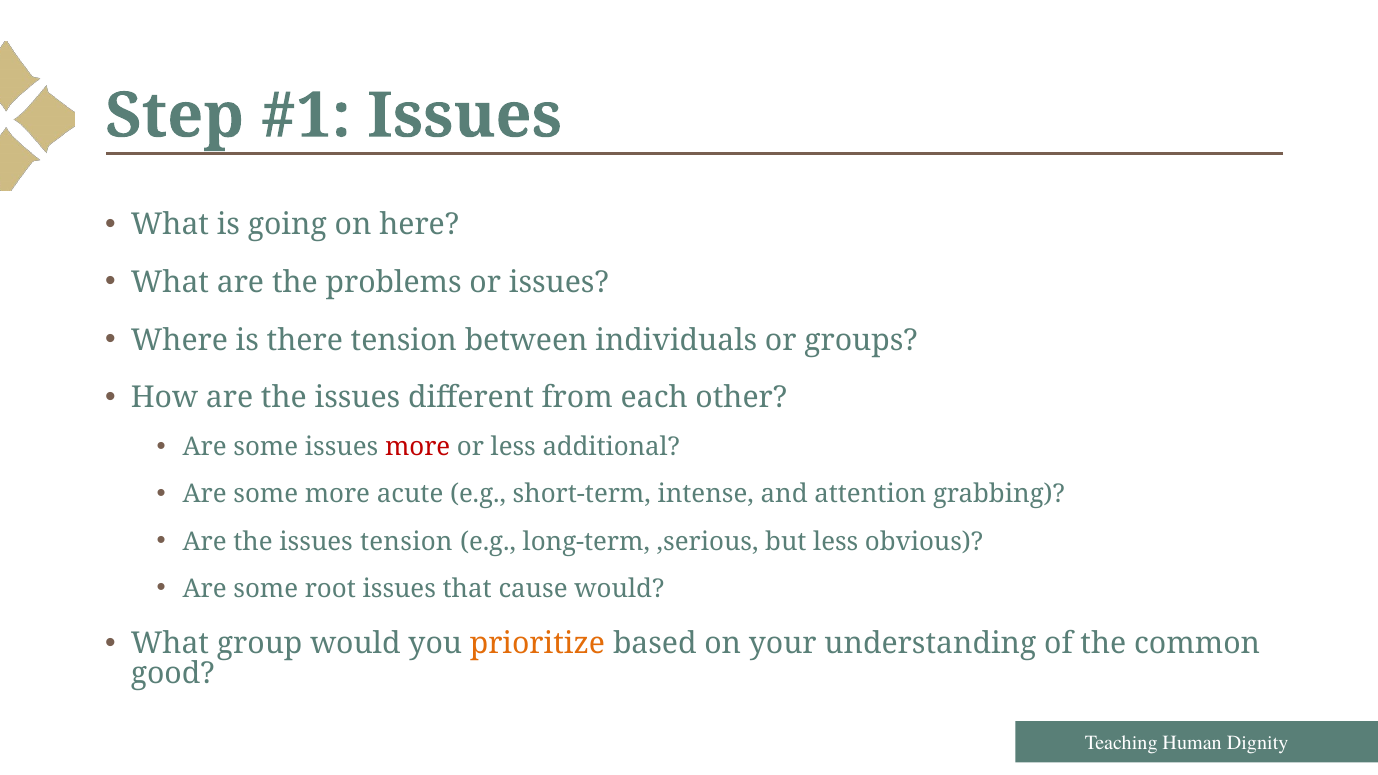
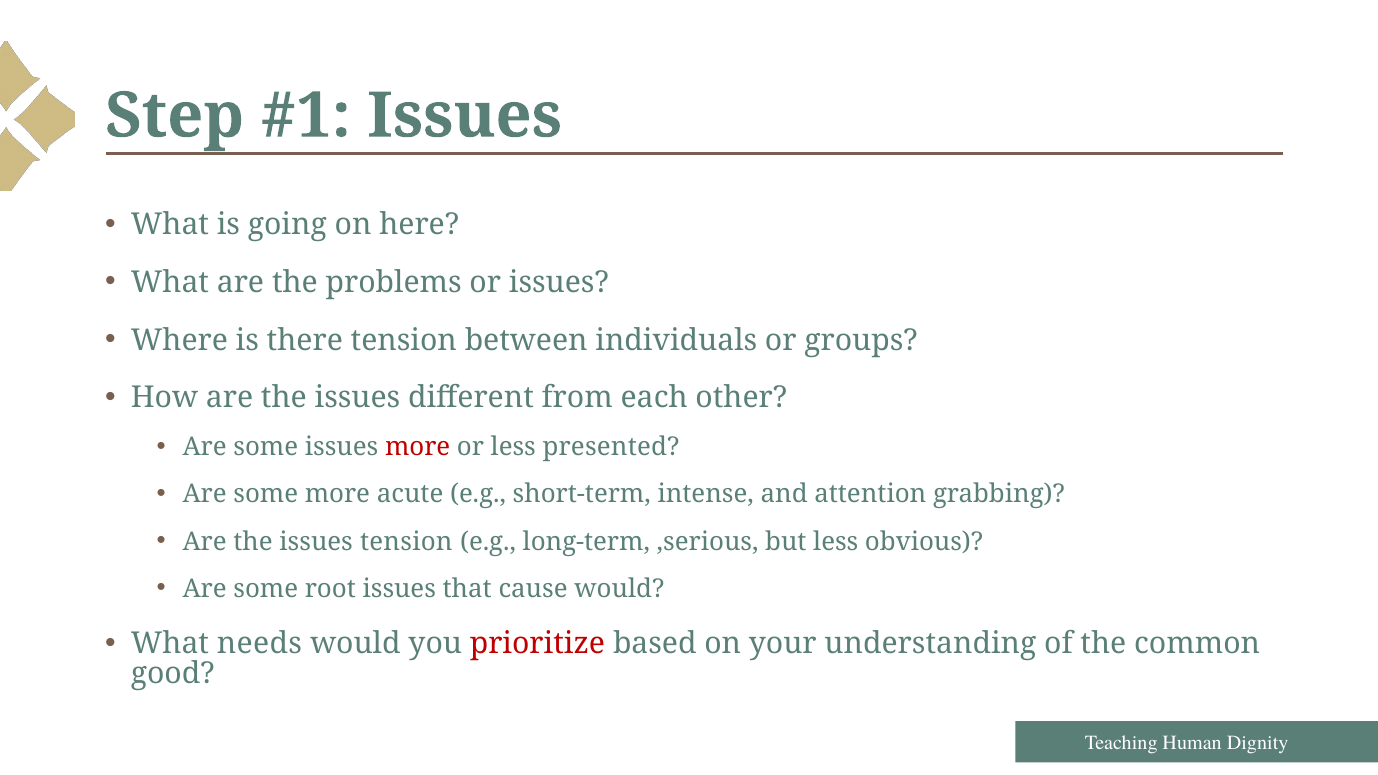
additional: additional -> presented (611, 447)
group: group -> needs (260, 644)
prioritize colour: orange -> red (537, 644)
